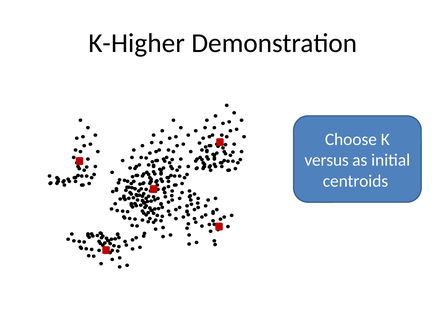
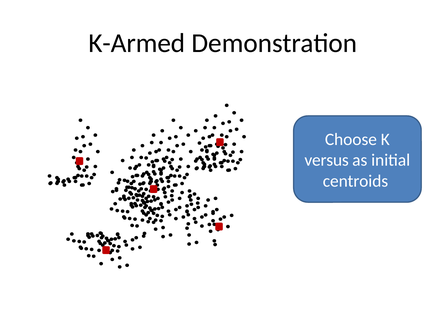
K-Higher: K-Higher -> K-Armed (137, 43)
